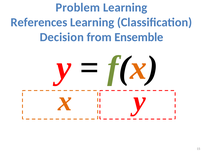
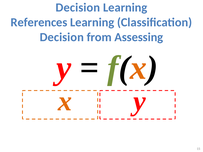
Problem: Problem -> Decision (78, 7)
Ensemble: Ensemble -> Assessing (139, 37)
